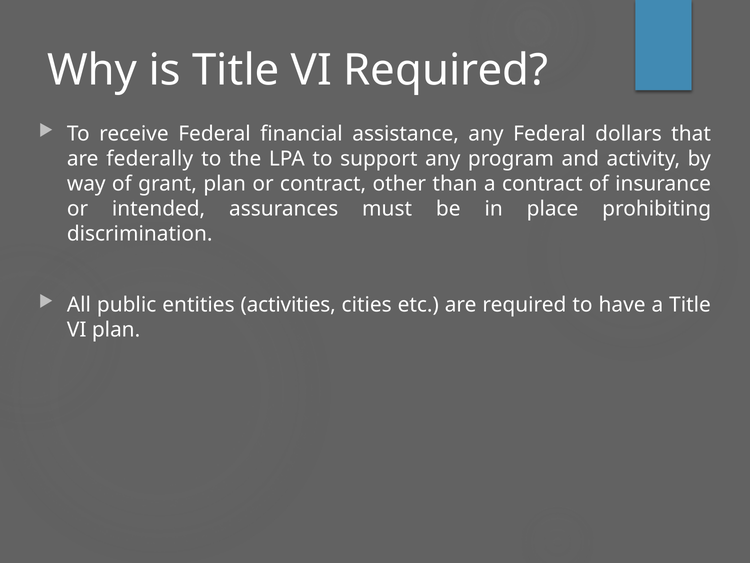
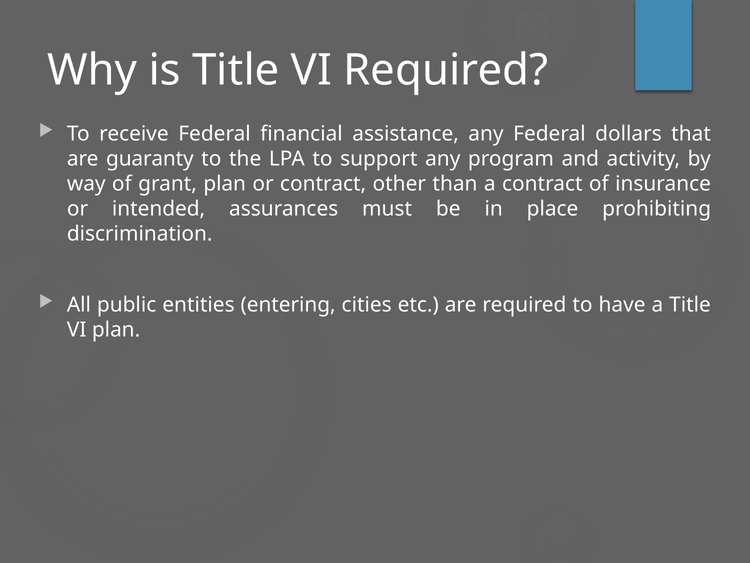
federally: federally -> guaranty (150, 159)
activities: activities -> entering (288, 305)
